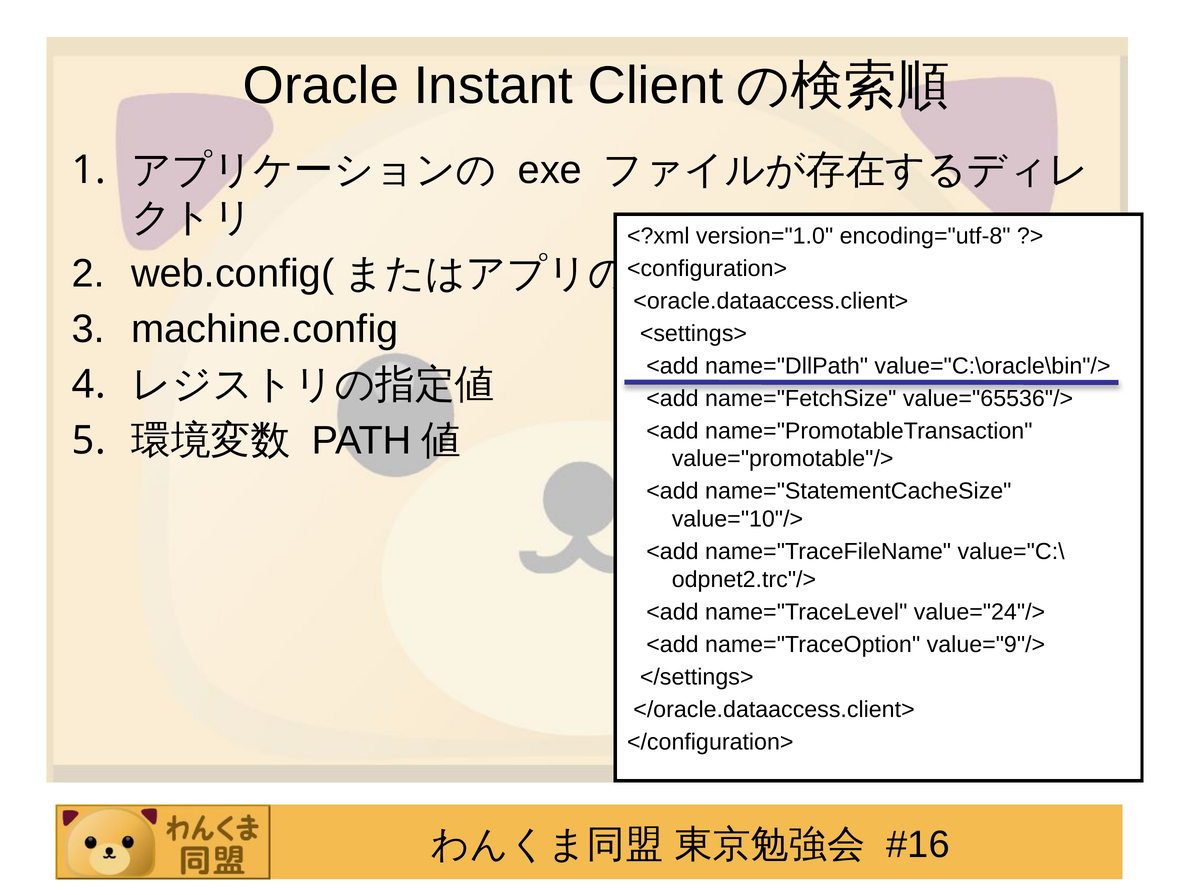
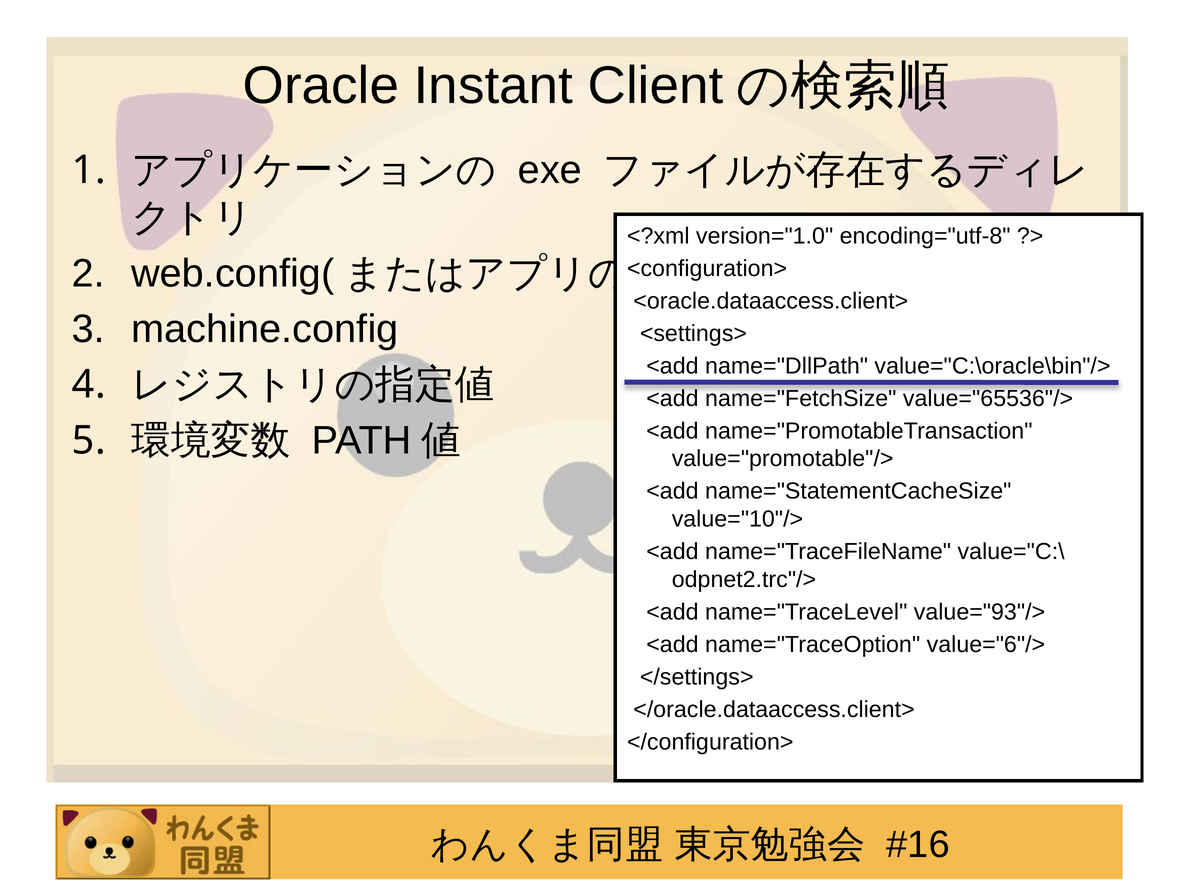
value="24"/>: value="24"/> -> value="93"/> (979, 612)
value="9"/>: value="9"/> -> value="6"/> (986, 644)
